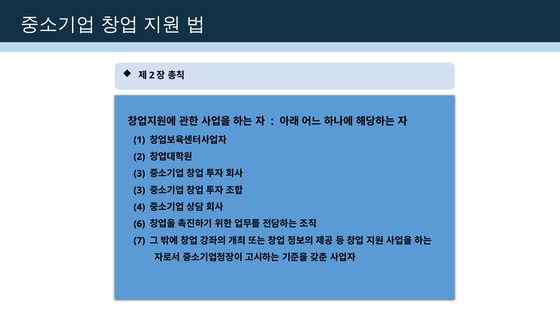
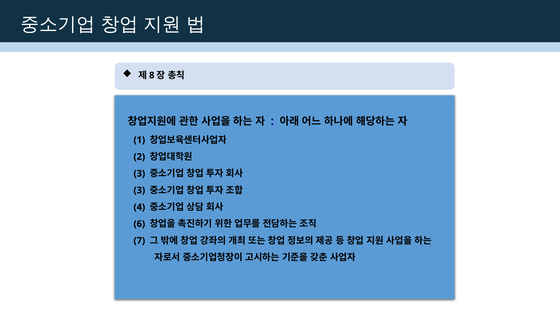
2: 2 -> 8 (152, 75)
